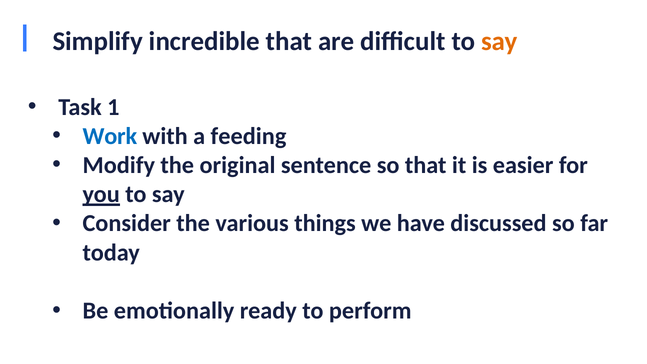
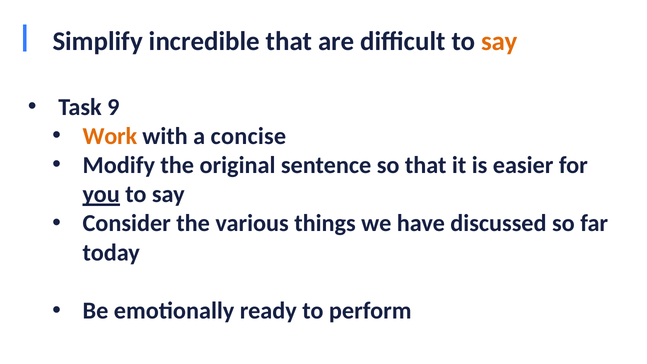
1: 1 -> 9 (113, 107)
Work colour: blue -> orange (110, 136)
feeding: feeding -> concise (248, 136)
